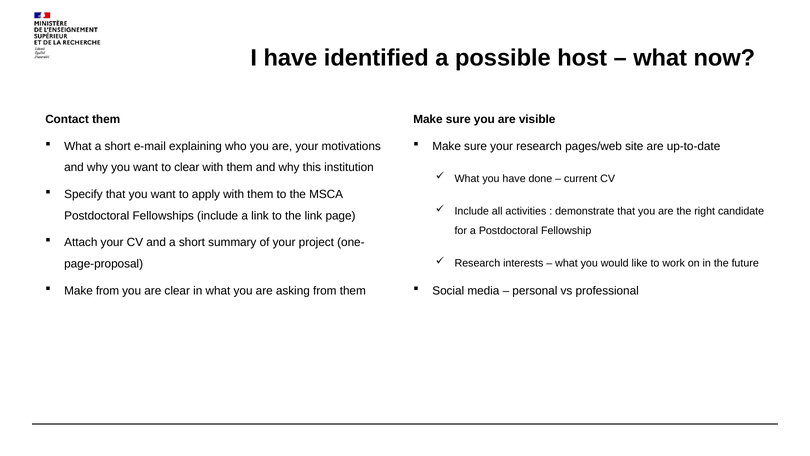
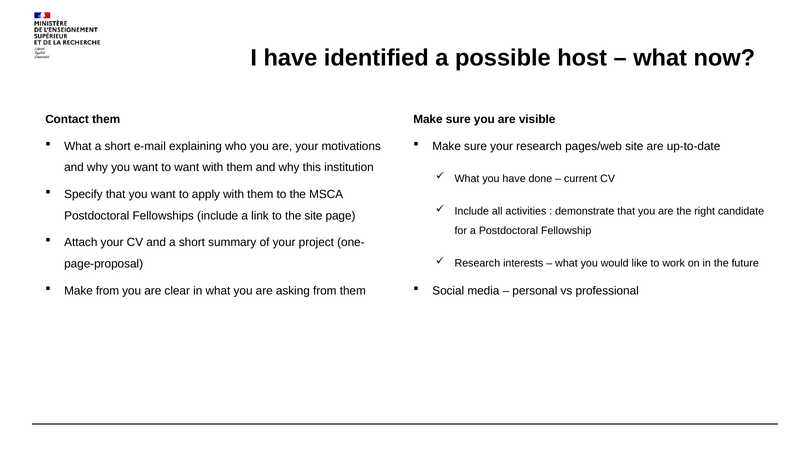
to clear: clear -> want (187, 167)
the link: link -> site (313, 215)
